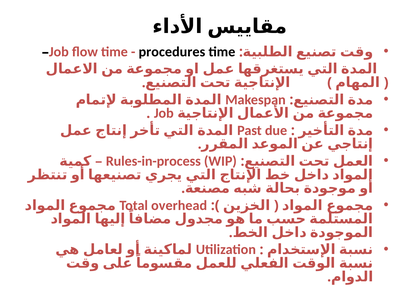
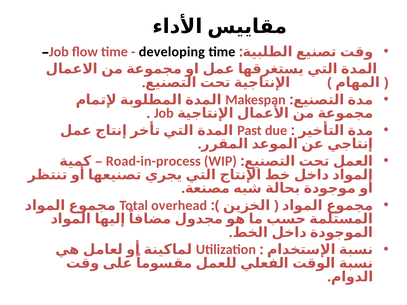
procedures: procedures -> developing (172, 52)
Rules-in-process: Rules-in-process -> Road-in-process (153, 161)
